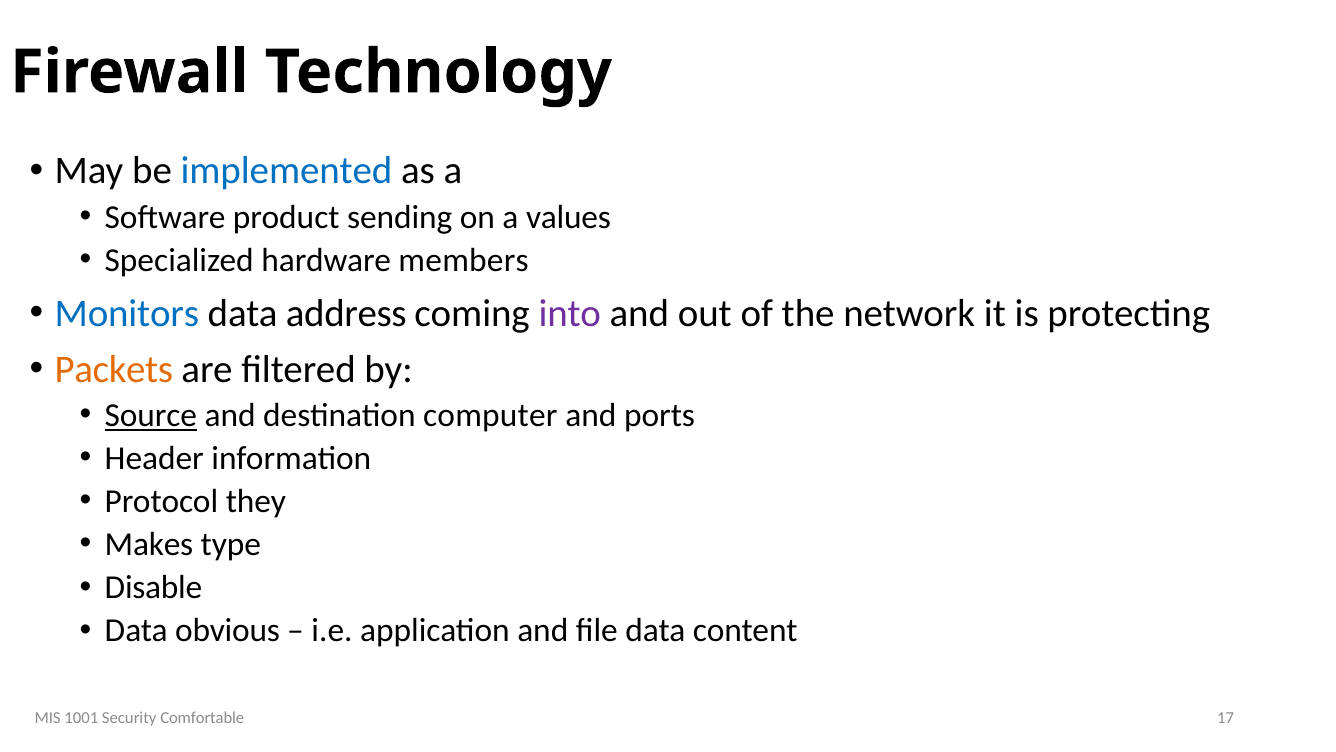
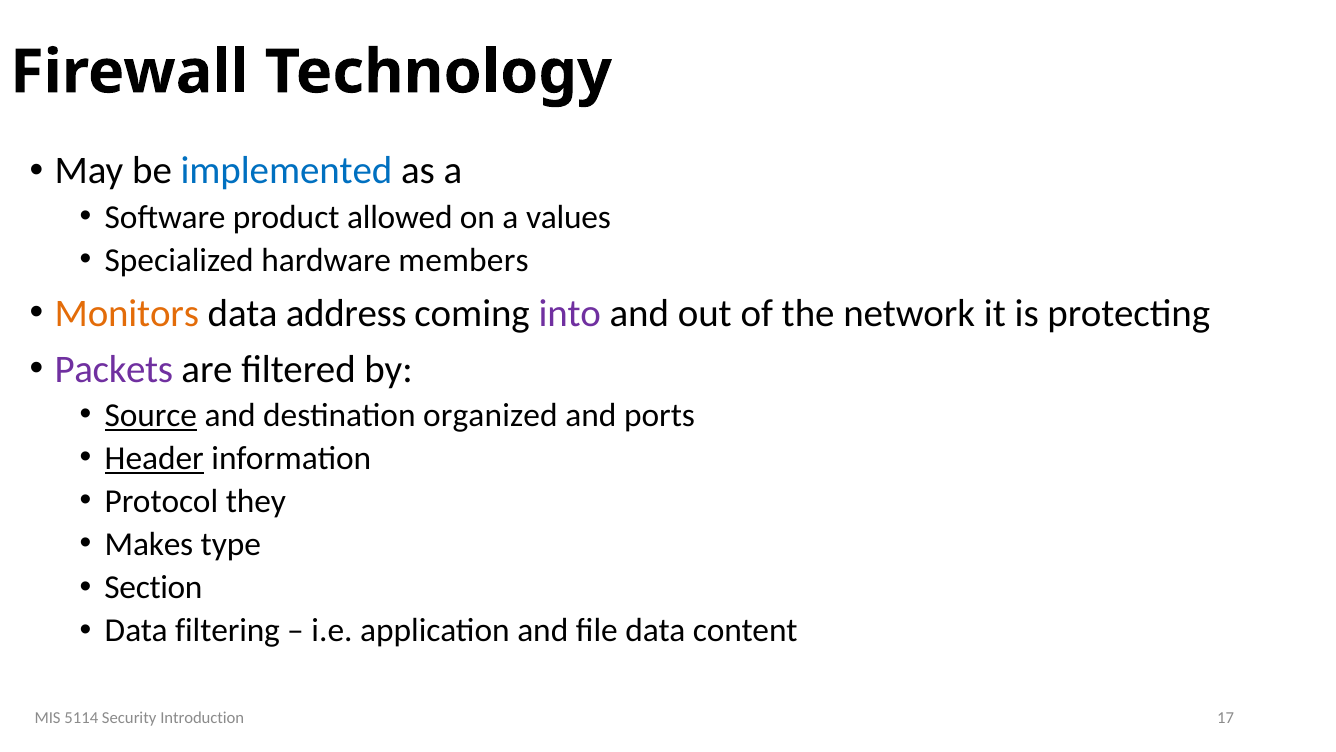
sending: sending -> allowed (400, 217)
Monitors colour: blue -> orange (127, 313)
Packets colour: orange -> purple (114, 369)
computer: computer -> organized (490, 415)
Header underline: none -> present (154, 458)
Disable: Disable -> Section (153, 587)
obvious: obvious -> filtering (228, 630)
1001: 1001 -> 5114 (81, 718)
Comfortable: Comfortable -> Introduction (202, 718)
